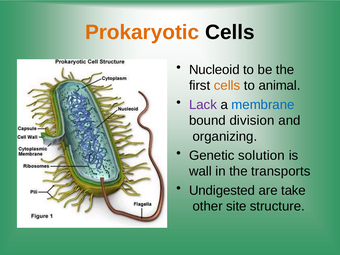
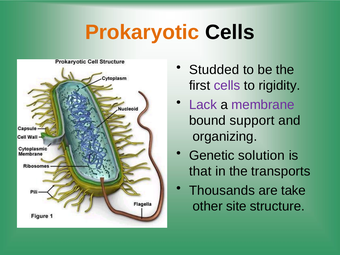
Nucleoid: Nucleoid -> Studded (214, 70)
cells colour: orange -> purple (227, 86)
animal: animal -> rigidity (279, 86)
membrane colour: blue -> purple (263, 105)
division: division -> support (252, 121)
wall: wall -> that (200, 171)
Undigested: Undigested -> Thousands (222, 190)
